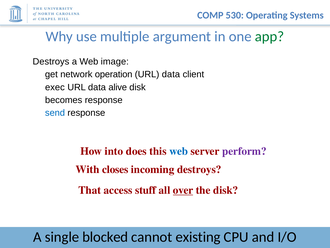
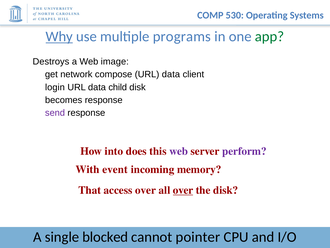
Why underline: none -> present (59, 36)
argument: argument -> programs (182, 36)
operation: operation -> compose (114, 74)
exec: exec -> login (55, 87)
alive: alive -> child (118, 87)
send colour: blue -> purple (55, 113)
web colour: blue -> purple (179, 151)
closes: closes -> event (115, 169)
incoming destroys: destroys -> memory (199, 169)
access stuff: stuff -> over (146, 190)
existing: existing -> pointer (198, 236)
